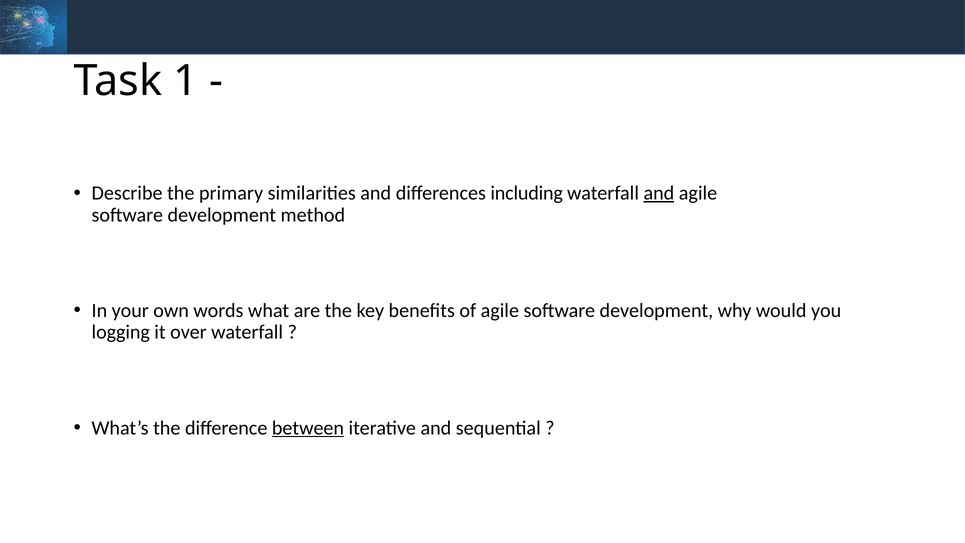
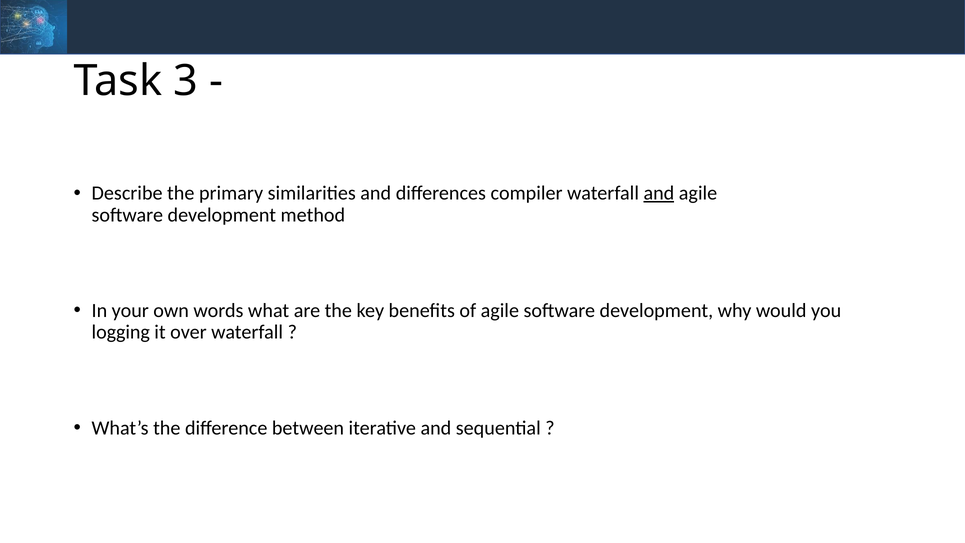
1: 1 -> 3 (186, 81)
including: including -> compiler (527, 193)
between underline: present -> none (308, 428)
